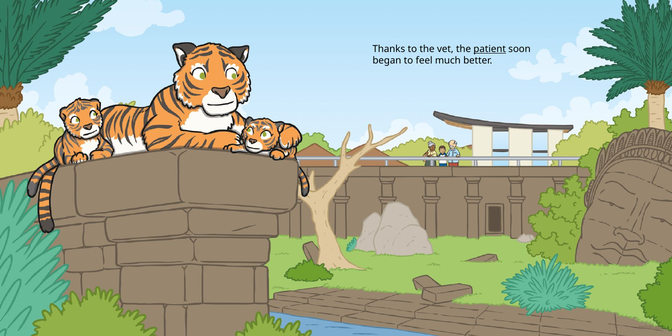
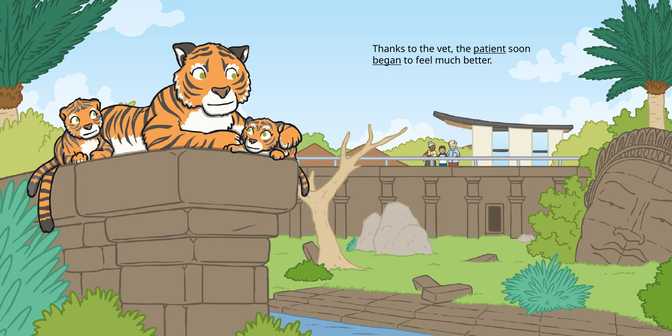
began underline: none -> present (387, 61)
